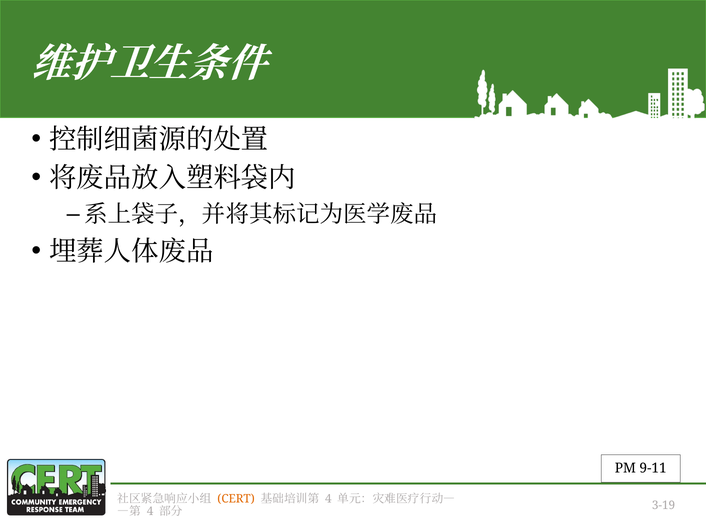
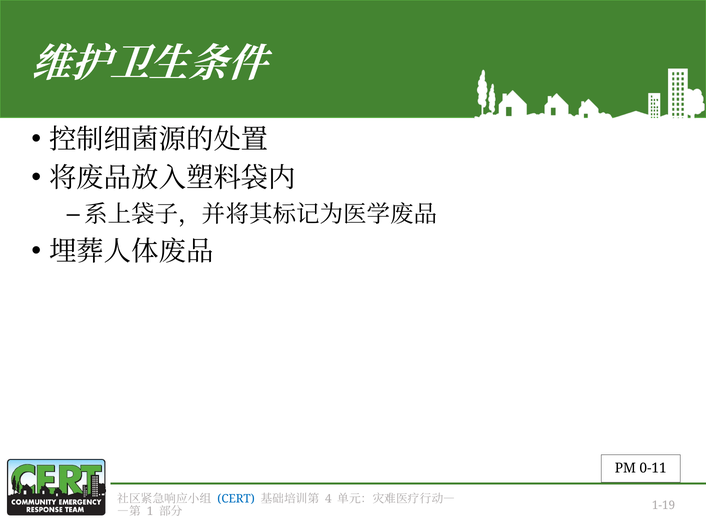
9-11: 9-11 -> 0-11 (653, 468)
CERT colour: orange -> blue (236, 498)
4: 4 -> 1 (150, 511)
3-19: 3-19 -> 1-19 (664, 505)
